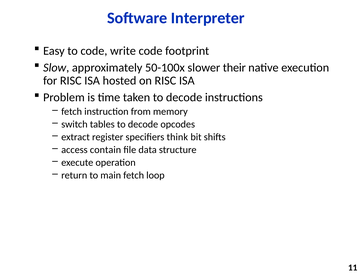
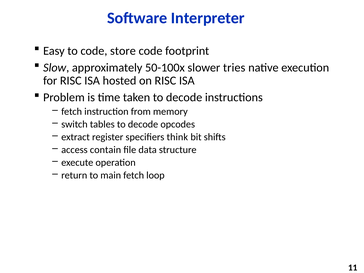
write: write -> store (123, 51)
their: their -> tries (234, 68)
